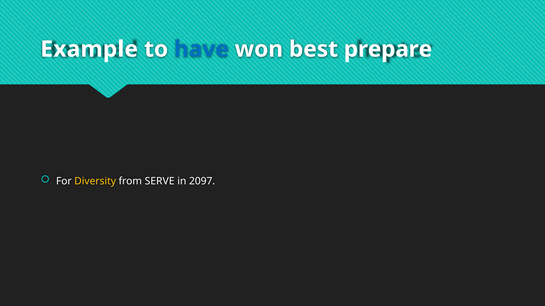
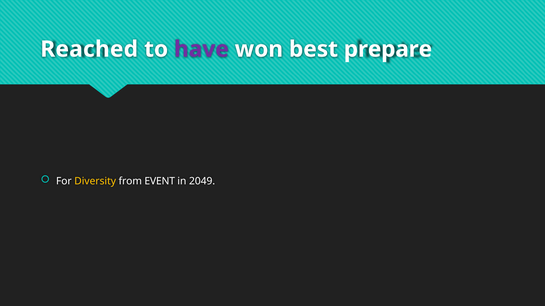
Example: Example -> Reached (89, 49)
have colour: blue -> purple (201, 49)
SERVE: SERVE -> EVENT (160, 181)
2097: 2097 -> 2049 (202, 181)
